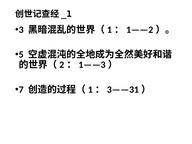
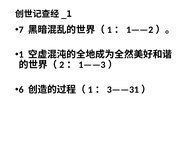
3: 3 -> 7 (21, 30)
5: 5 -> 1 (21, 54)
7: 7 -> 6 (21, 90)
